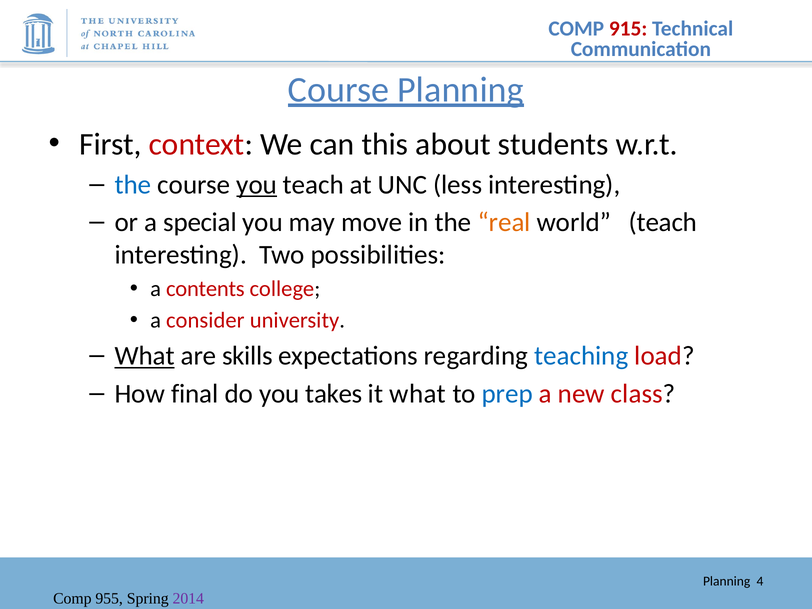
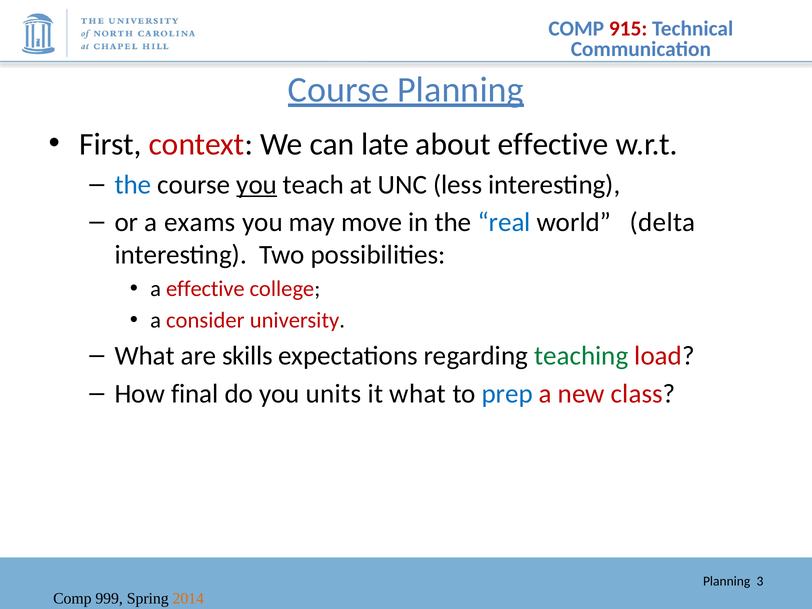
this: this -> late (385, 144)
about students: students -> effective (553, 144)
special: special -> exams (200, 222)
real colour: orange -> blue (504, 222)
world teach: teach -> delta (663, 222)
a contents: contents -> effective (205, 289)
What underline: present -> none (145, 356)
teaching colour: blue -> green (581, 356)
takes: takes -> units (334, 394)
4: 4 -> 3 (760, 581)
955: 955 -> 999 (109, 598)
2014 colour: purple -> orange (188, 598)
